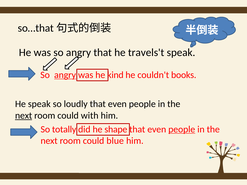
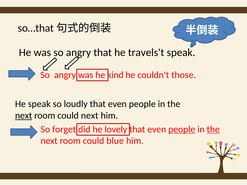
angry underline: present -> none (65, 75)
books: books -> those (184, 75)
could with: with -> next (90, 116)
totally: totally -> forget (64, 129)
shape: shape -> lovely (116, 129)
the underline: none -> present (213, 129)
